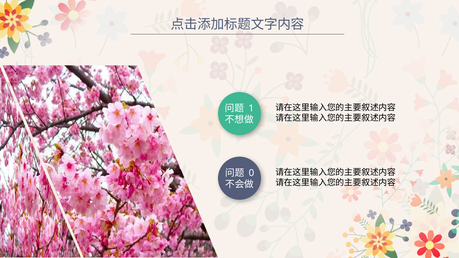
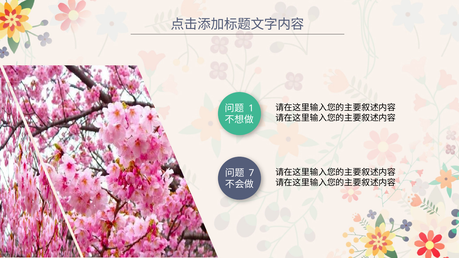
0: 0 -> 7 (251, 173)
